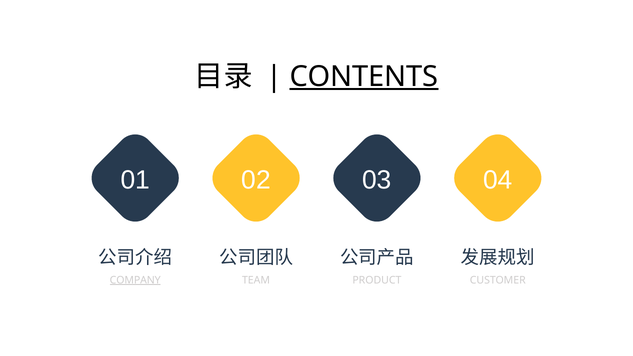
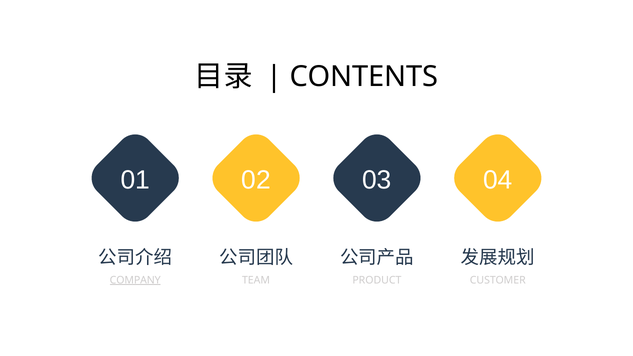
CONTENTS underline: present -> none (364, 77)
